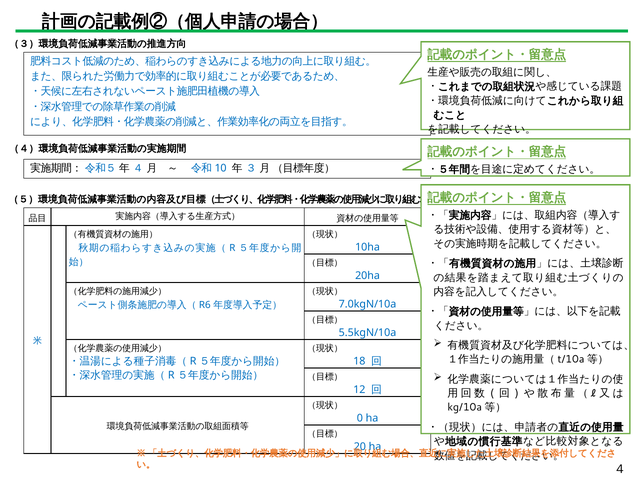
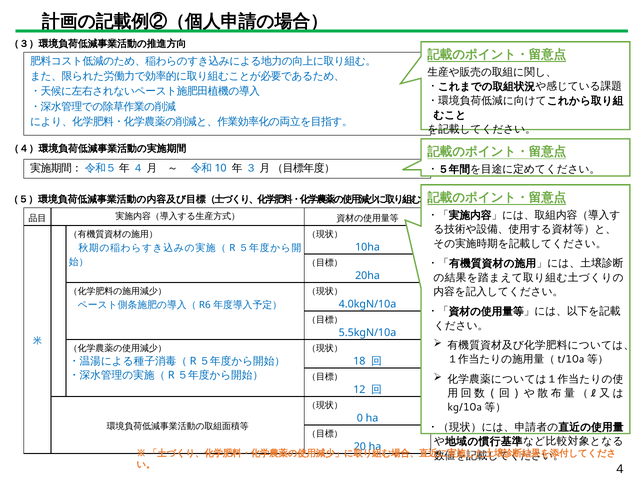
7.0kgN/10a: 7.0kgN/10a -> 4.0kgN/10a (368, 304)
